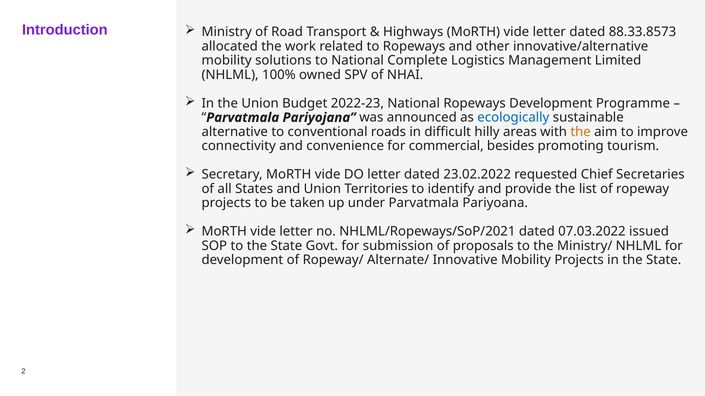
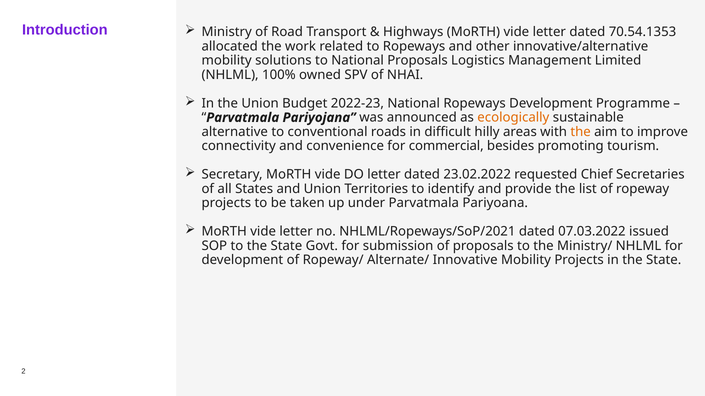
88.33.8573: 88.33.8573 -> 70.54.1353 (643, 32)
National Complete: Complete -> Proposals (418, 61)
ecologically colour: blue -> orange (513, 118)
